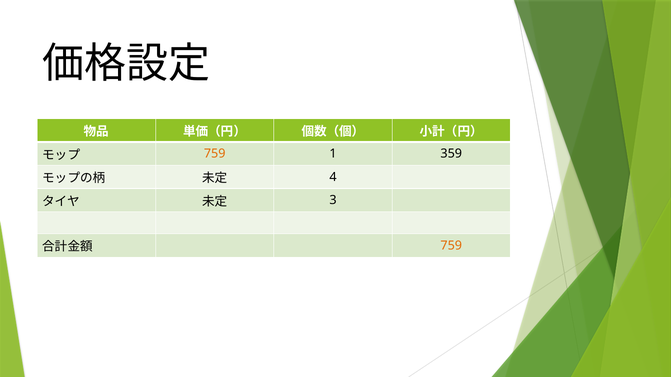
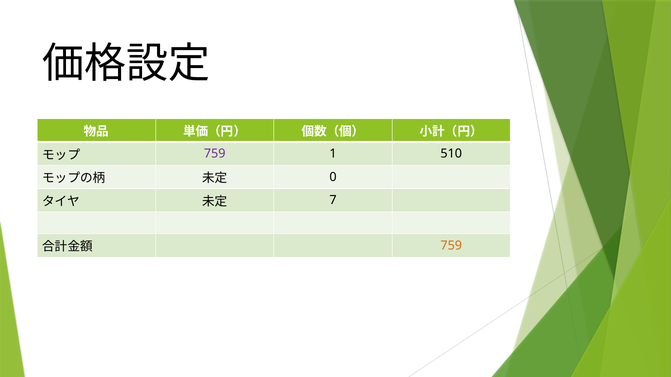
759 colour: orange -> purple (215, 154)
359: 359 -> 510 (451, 154)
4: 4 -> 0 (333, 177)
3: 3 -> 7 (333, 200)
